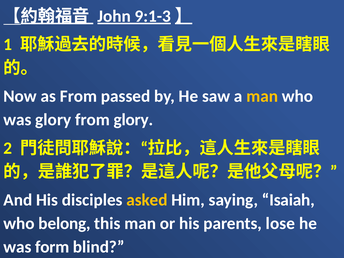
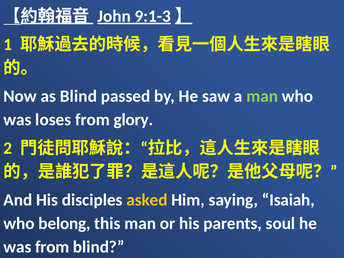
as From: From -> Blind (78, 96)
man colour: yellow -> light green (262, 96)
was glory: glory -> loses (53, 120)
lose: lose -> soul (280, 223)
was form: form -> from (52, 247)
